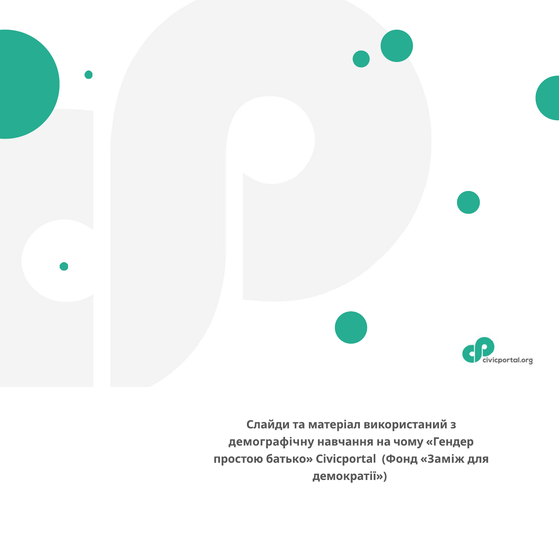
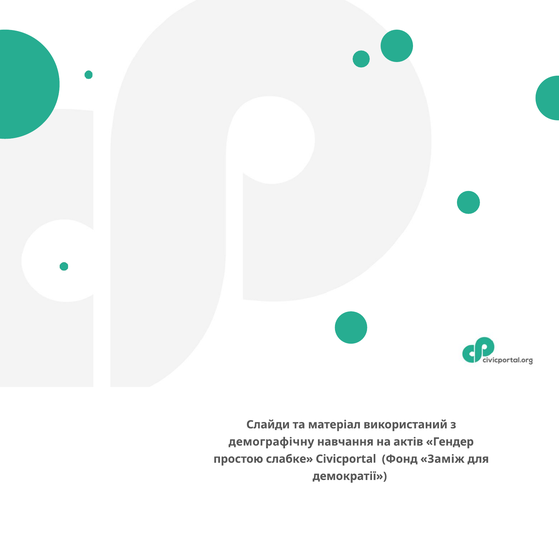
чому: чому -> актів (408, 442)
батько: батько -> слабке (289, 459)
